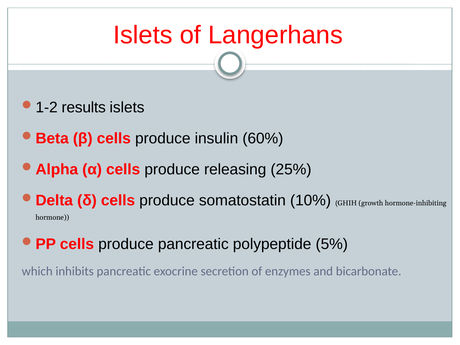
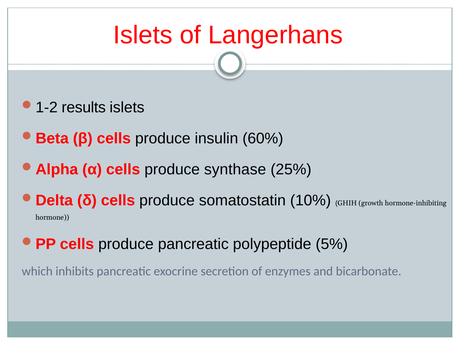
releasing: releasing -> synthase (235, 169)
